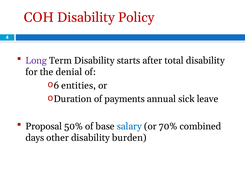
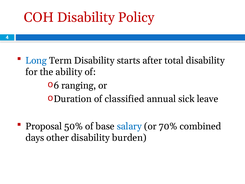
Long colour: purple -> blue (36, 60)
denial: denial -> ability (69, 72)
entities: entities -> ranging (79, 85)
payments: payments -> classified (125, 99)
